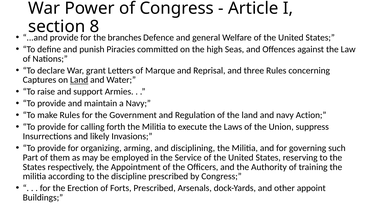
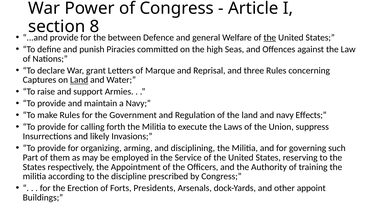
branches: branches -> between (124, 38)
the underline: none -> present (270, 38)
Action: Action -> Effects (311, 115)
Forts Prescribed: Prescribed -> Presidents (155, 188)
